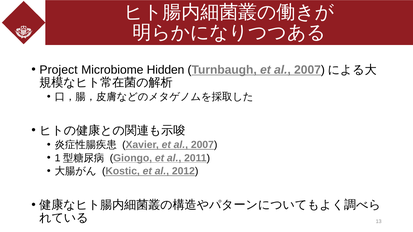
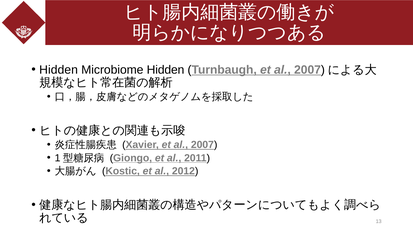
Project: Project -> Hidden (59, 70)
